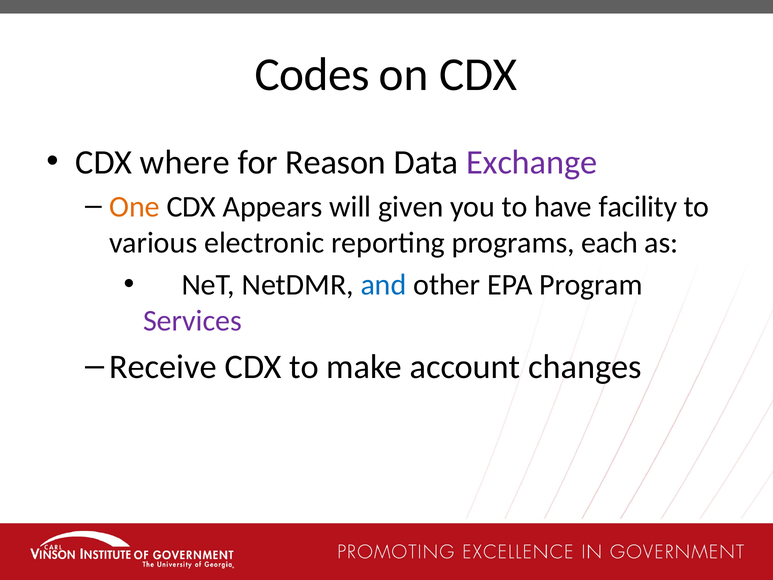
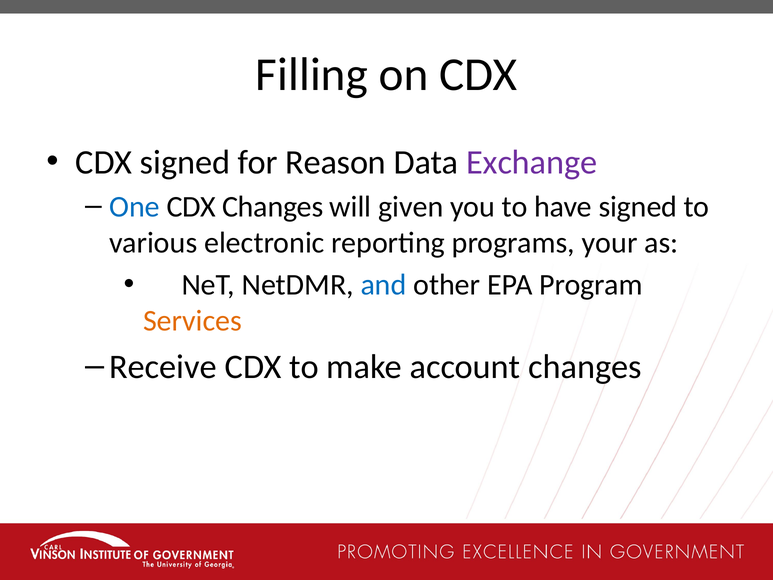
Codes: Codes -> Filling (312, 75)
CDX where: where -> signed (185, 162)
One colour: orange -> blue (134, 207)
CDX Appears: Appears -> Changes (273, 207)
have facility: facility -> signed (638, 207)
each: each -> your (610, 243)
Services colour: purple -> orange (193, 321)
